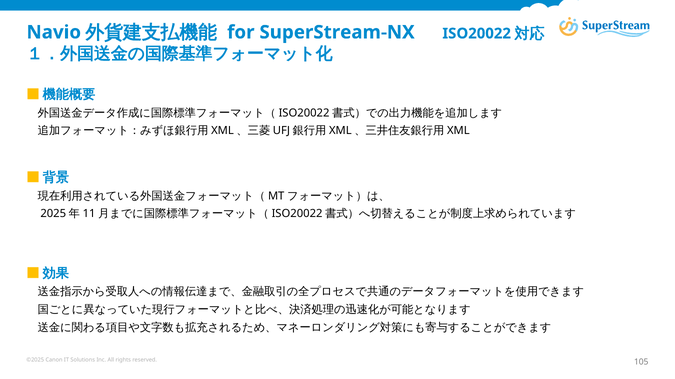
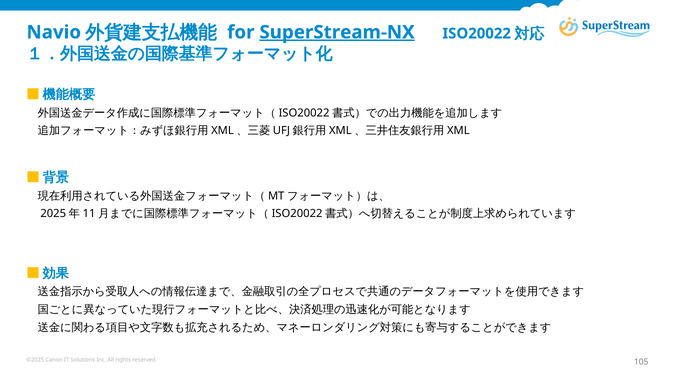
SuperStream-NX underline: none -> present (337, 32)
